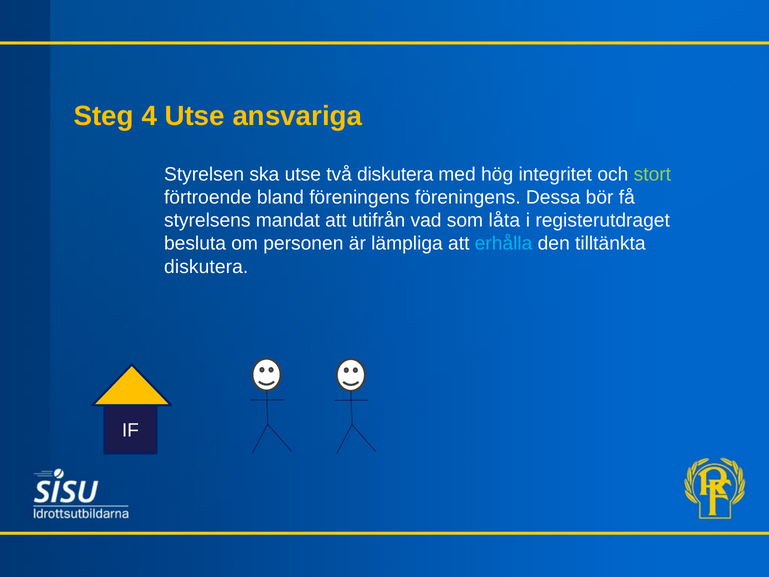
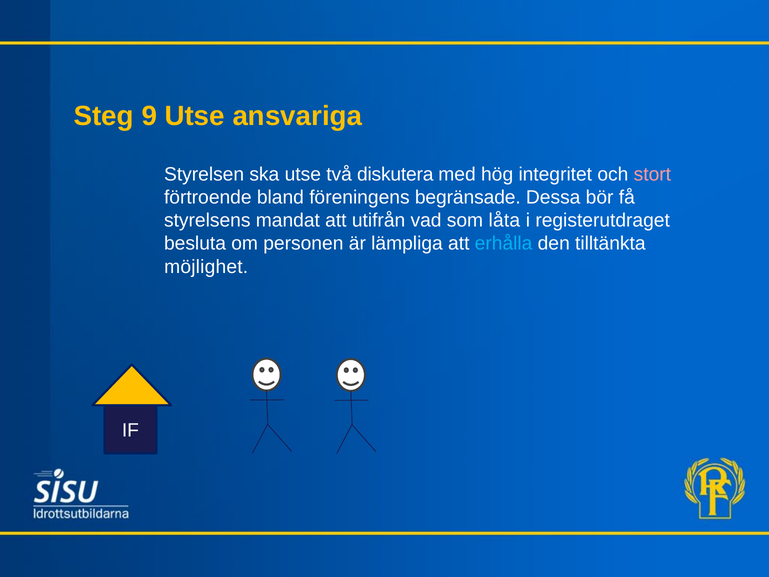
4: 4 -> 9 (149, 116)
stort colour: light green -> pink (652, 174)
föreningens föreningens: föreningens -> begränsade (468, 197)
diskutera: diskutera -> möjlighet (206, 267)
